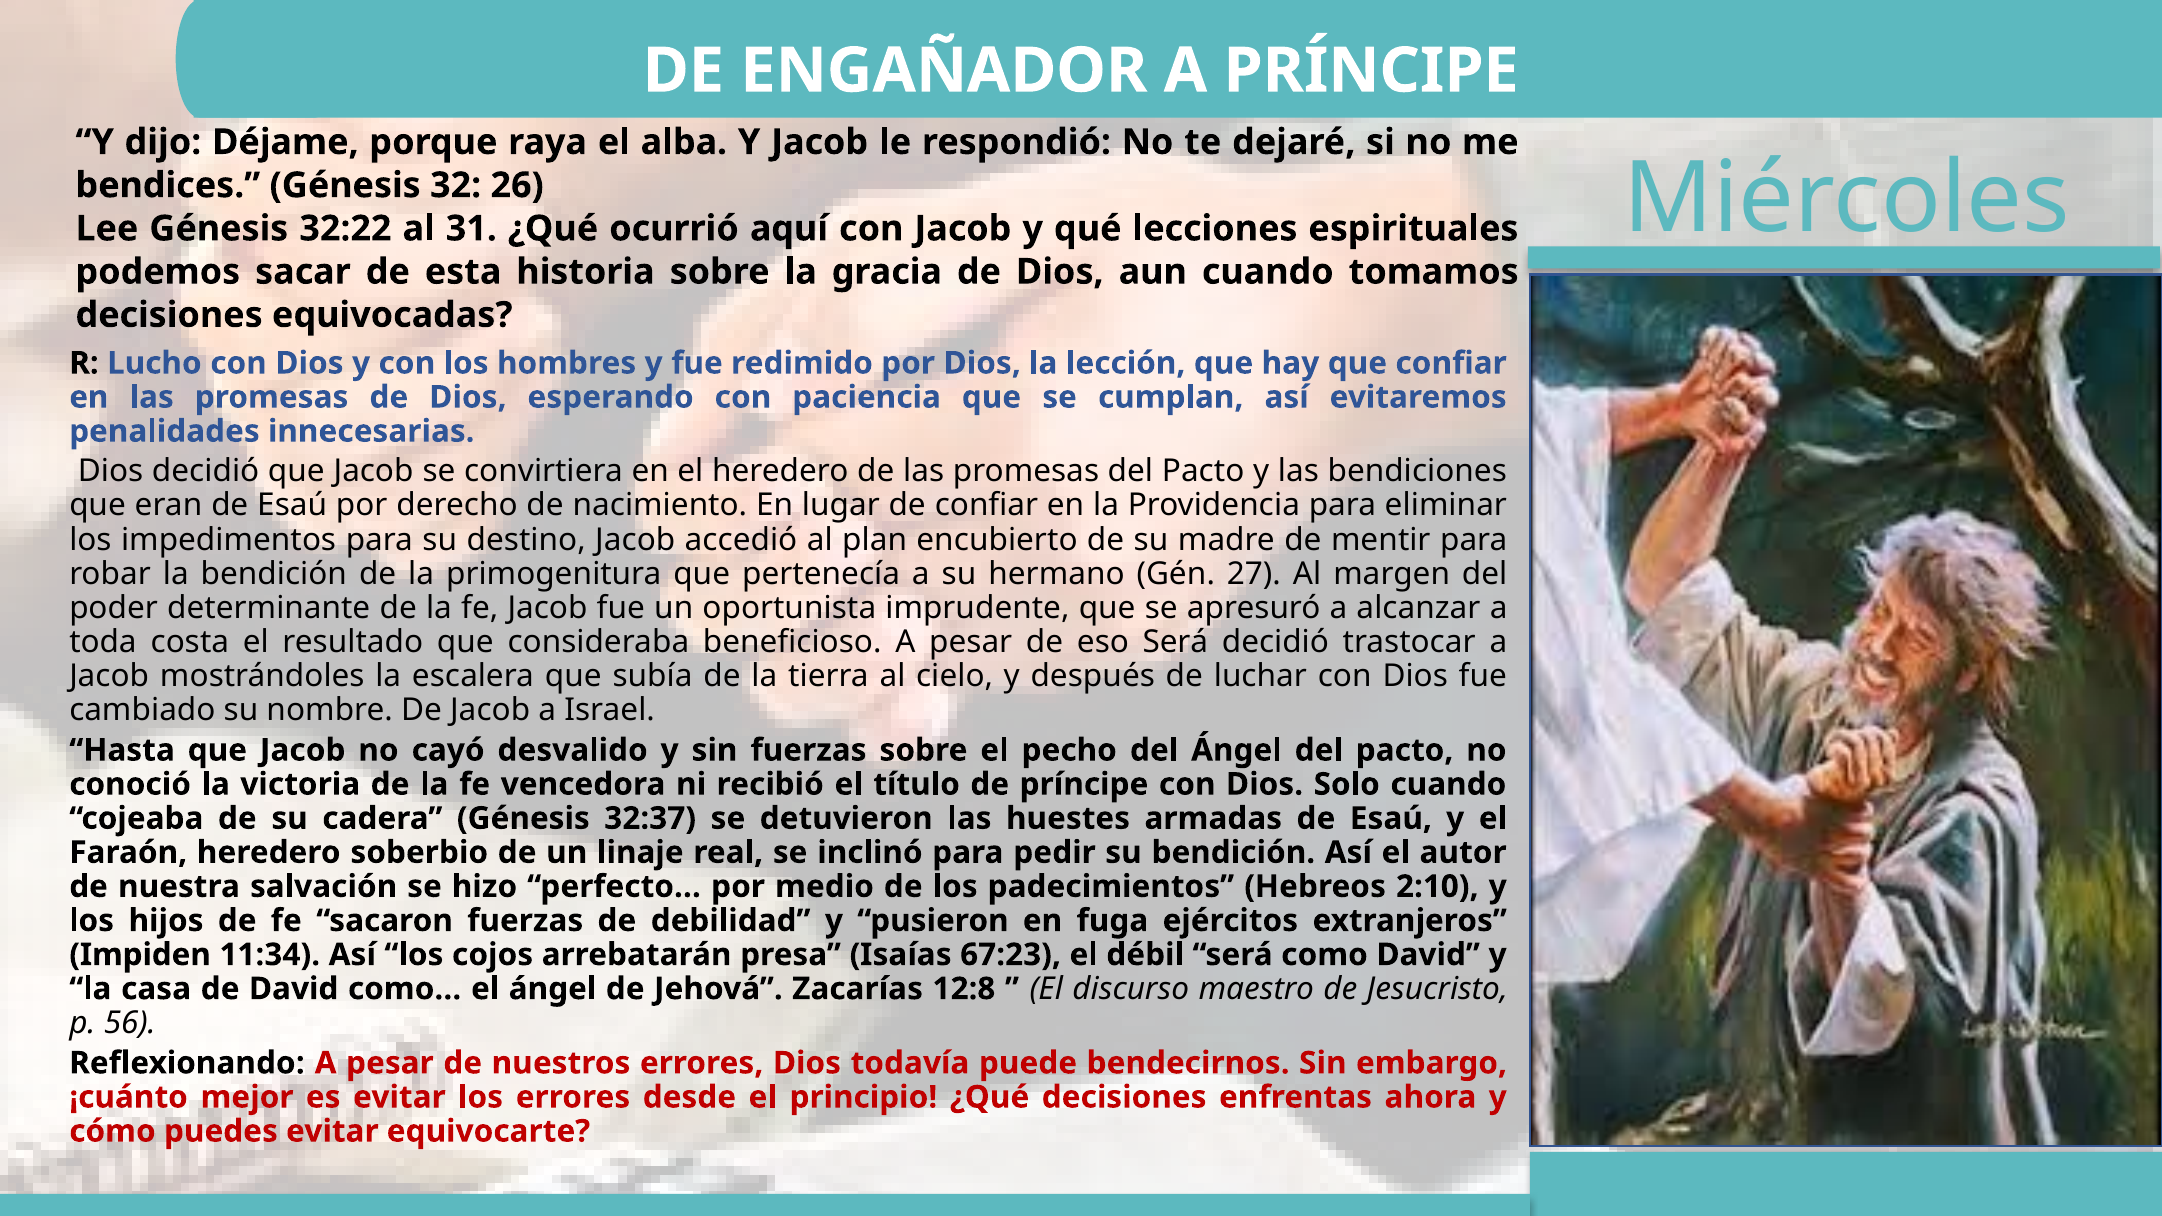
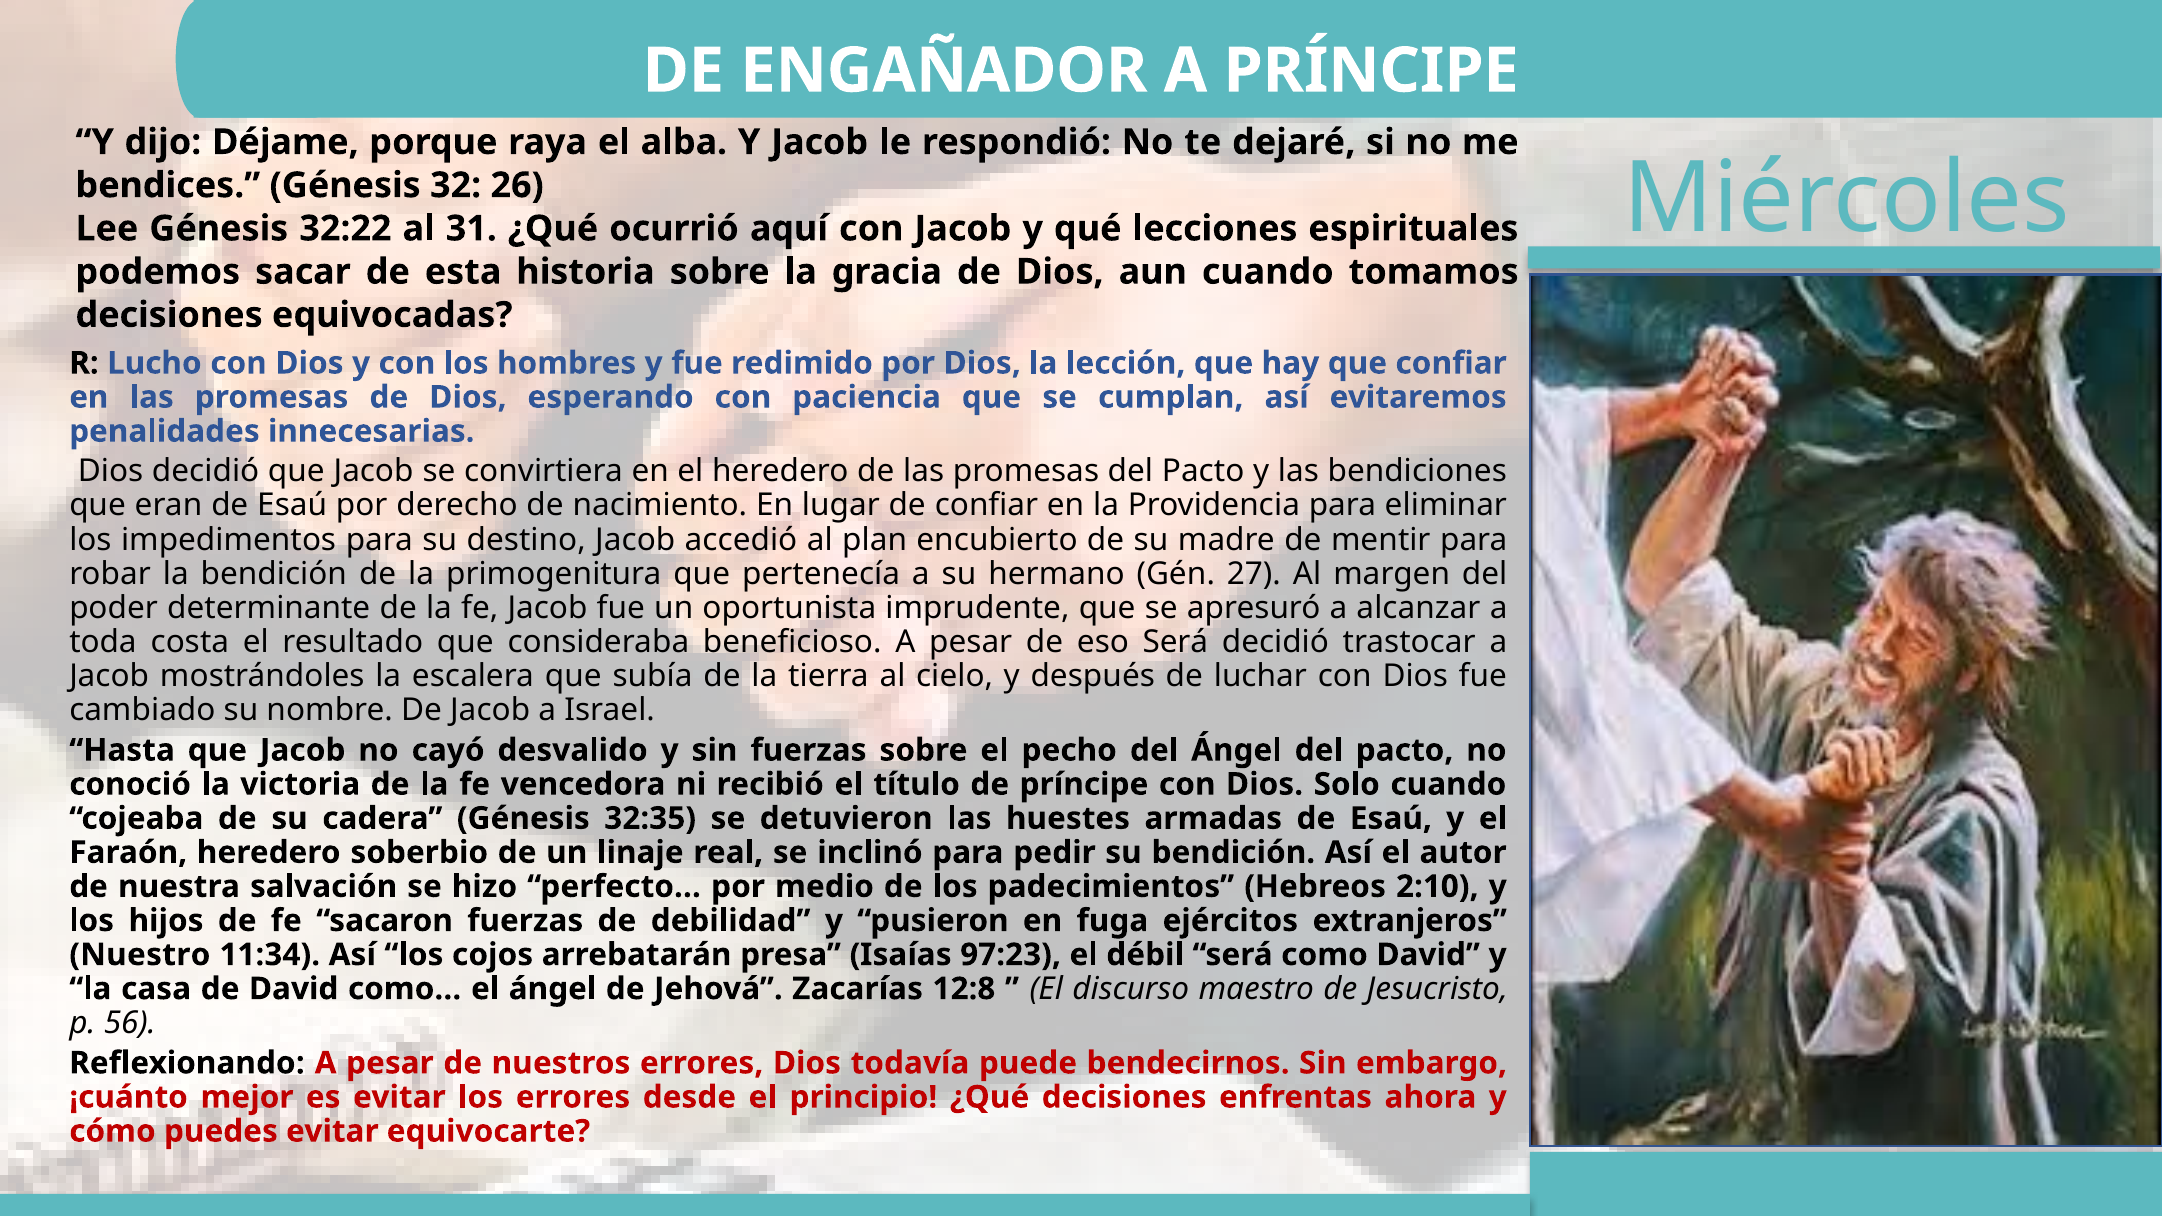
32:37: 32:37 -> 32:35 (650, 818)
Impiden: Impiden -> Nuestro (140, 955)
67:23: 67:23 -> 97:23 (1011, 955)
